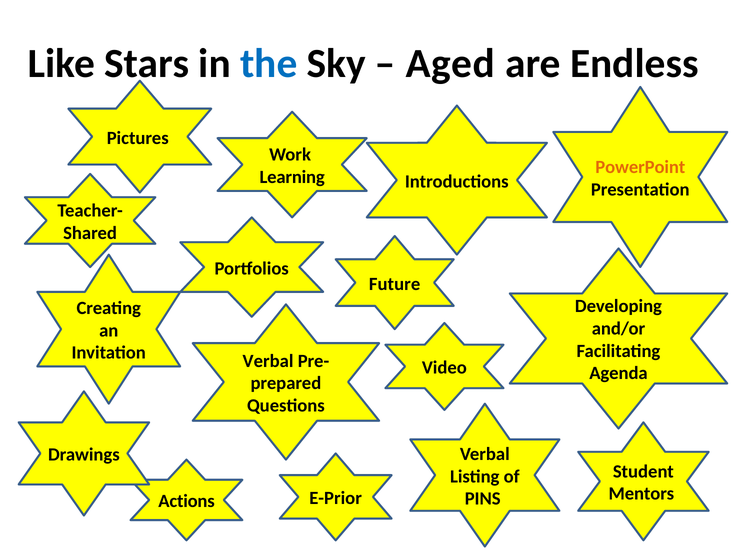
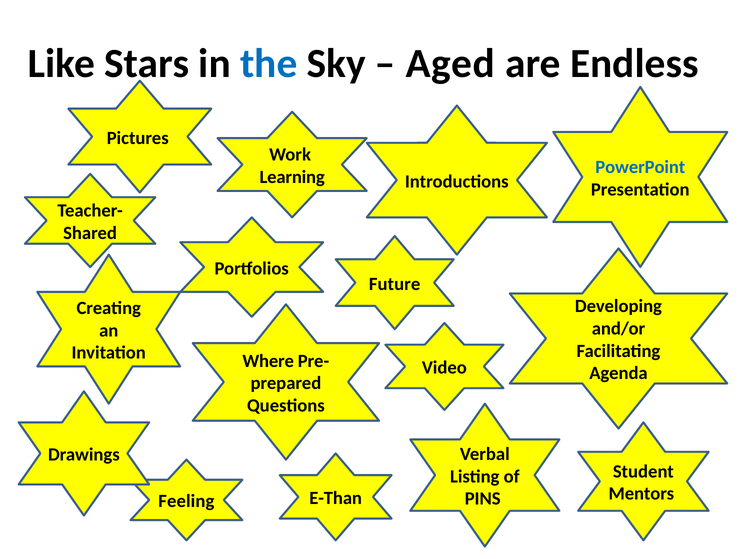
PowerPoint colour: orange -> blue (640, 167)
Verbal: Verbal -> Where (268, 361)
E-Prior: E-Prior -> E-Than (336, 499)
Actions: Actions -> Feeling (186, 502)
